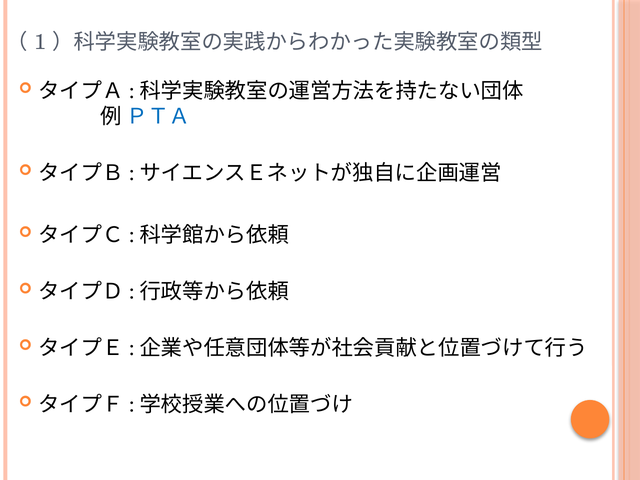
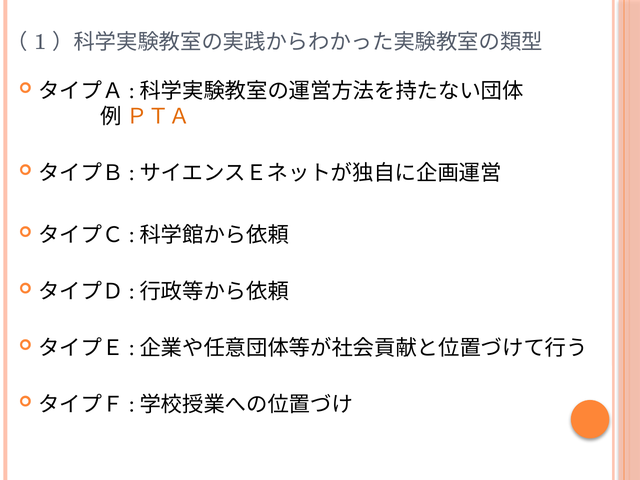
ＰＴＡ colour: blue -> orange (158, 117)
